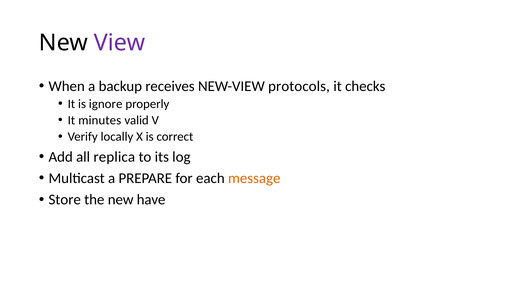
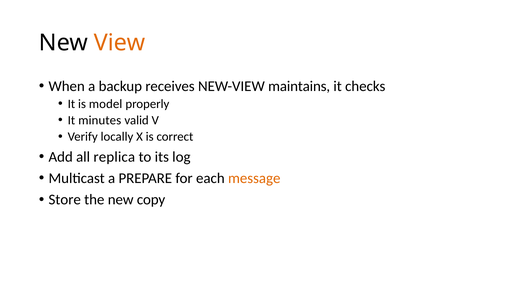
View colour: purple -> orange (120, 43)
protocols: protocols -> maintains (299, 86)
ignore: ignore -> model (106, 104)
have: have -> copy (151, 200)
